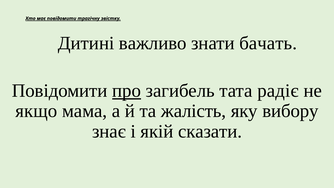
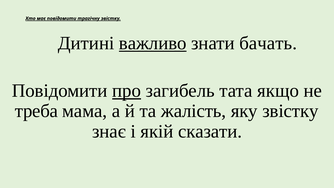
важливо underline: none -> present (153, 43)
радіє: радіє -> якщо (278, 91)
якщо: якщо -> треба (37, 111)
яку вибору: вибору -> звістку (290, 111)
